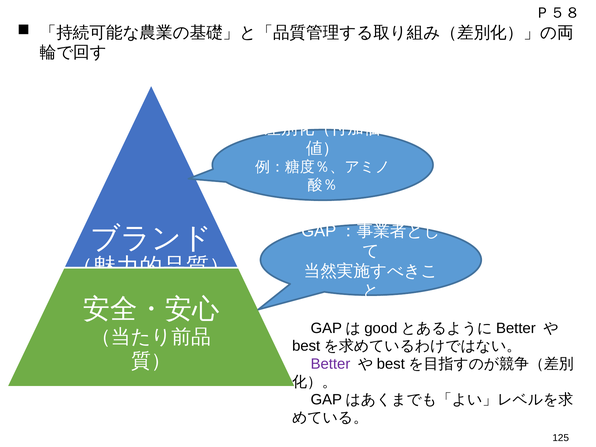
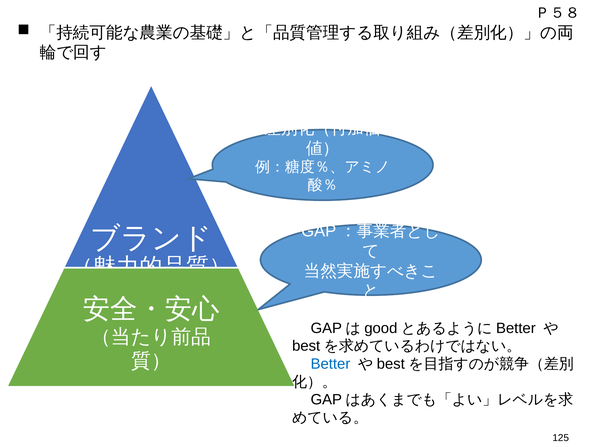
Better colour: purple -> blue (330, 364)
